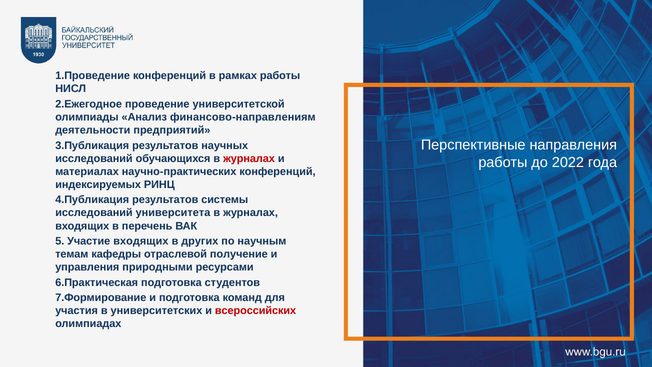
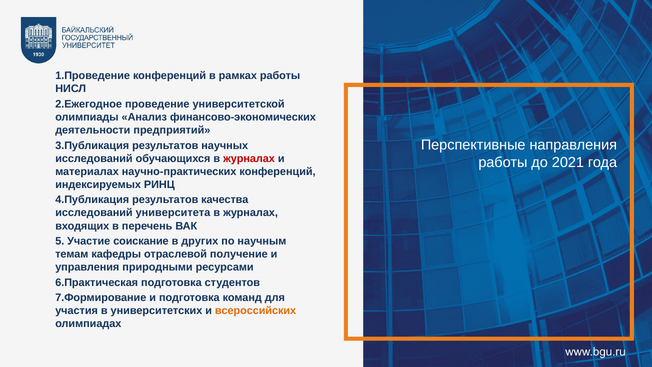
финансово-направлениям: финансово-направлениям -> финансово-экономических (243, 117)
2022: 2022 -> 2021 (568, 162)
системы: системы -> качества (225, 200)
Участие входящих: входящих -> соискание (141, 241)
всероссийских colour: red -> orange (256, 311)
